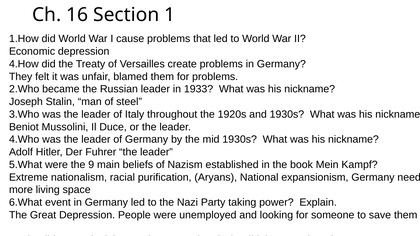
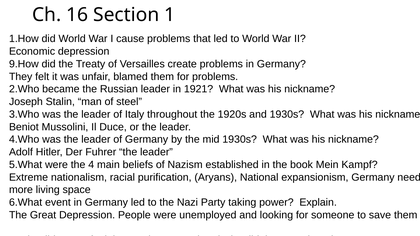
4.How: 4.How -> 9.How (24, 64)
1933: 1933 -> 1921 (199, 89)
9: 9 -> 4 (91, 165)
